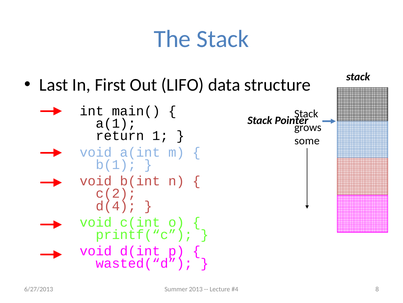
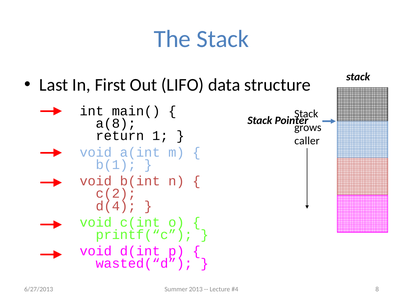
a(1: a(1 -> a(8 (116, 123)
some: some -> caller (307, 140)
